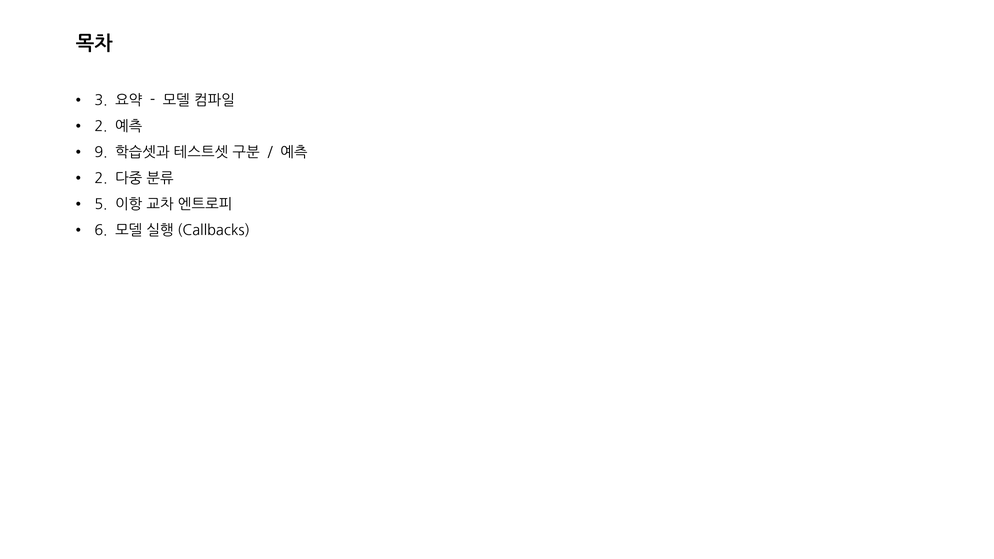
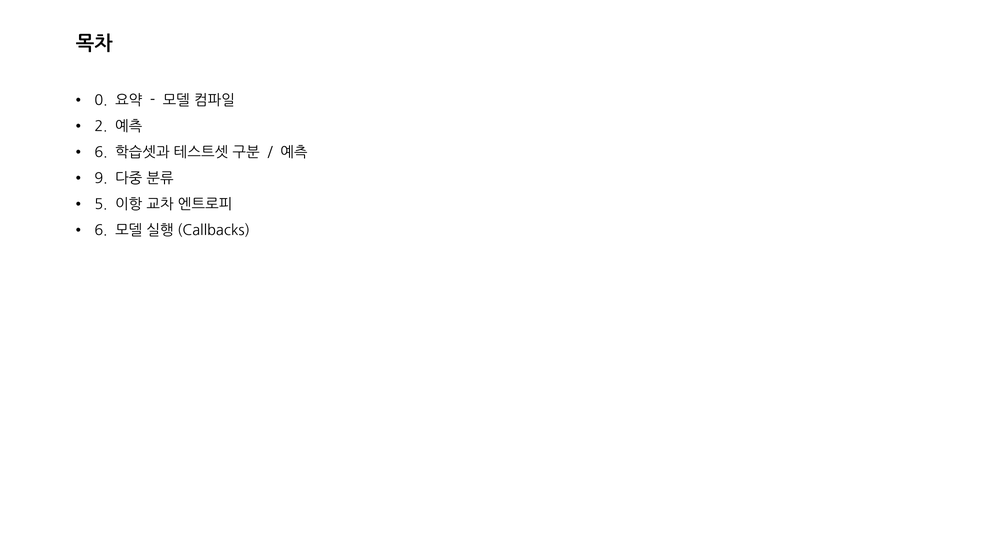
3: 3 -> 0 (101, 101)
9: 9 -> 6 (101, 153)
2: 2 -> 9 (101, 179)
